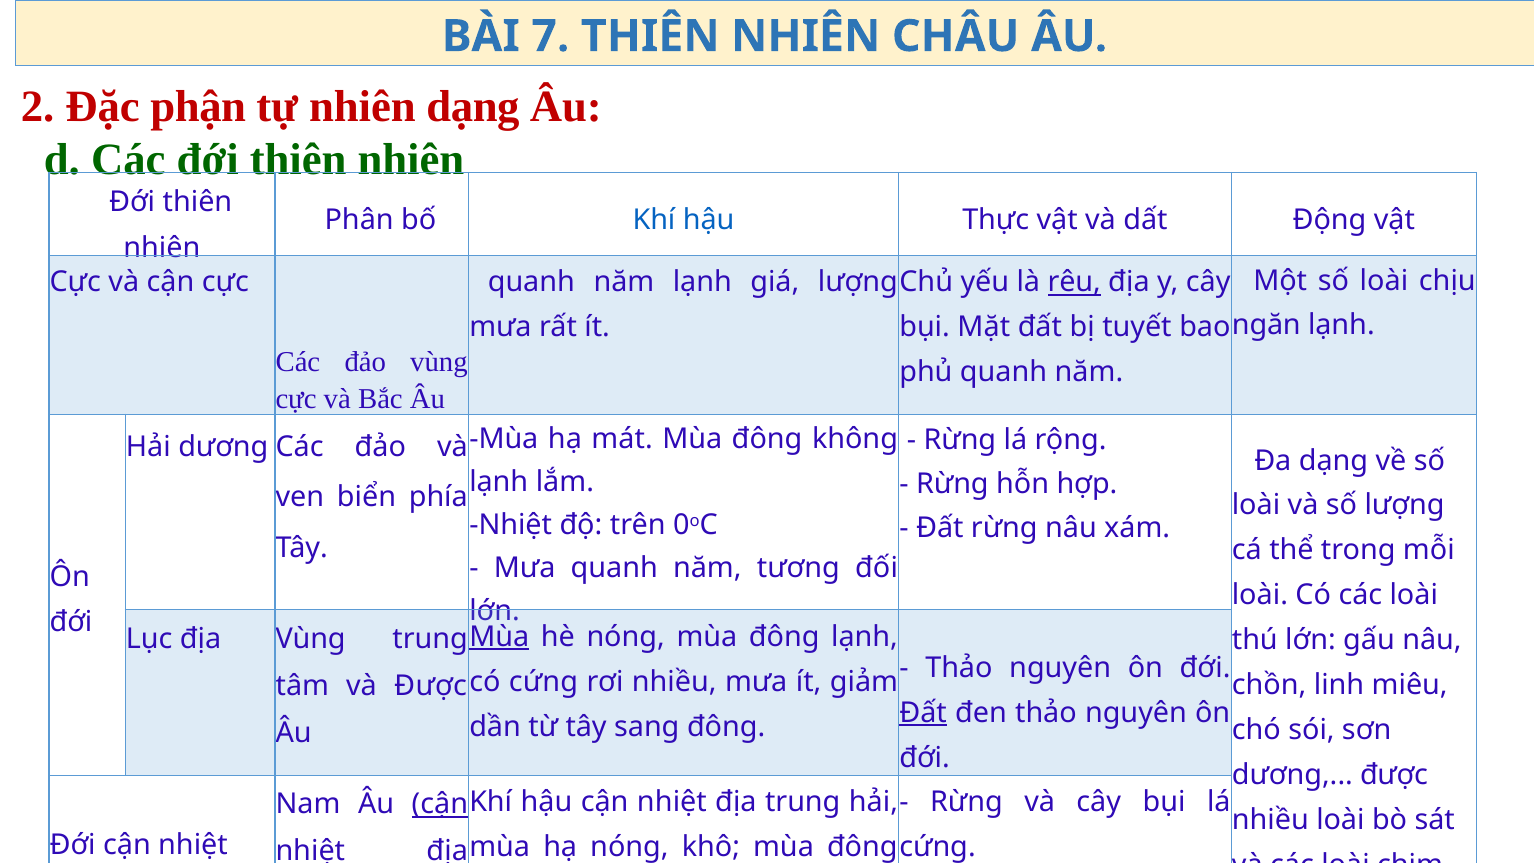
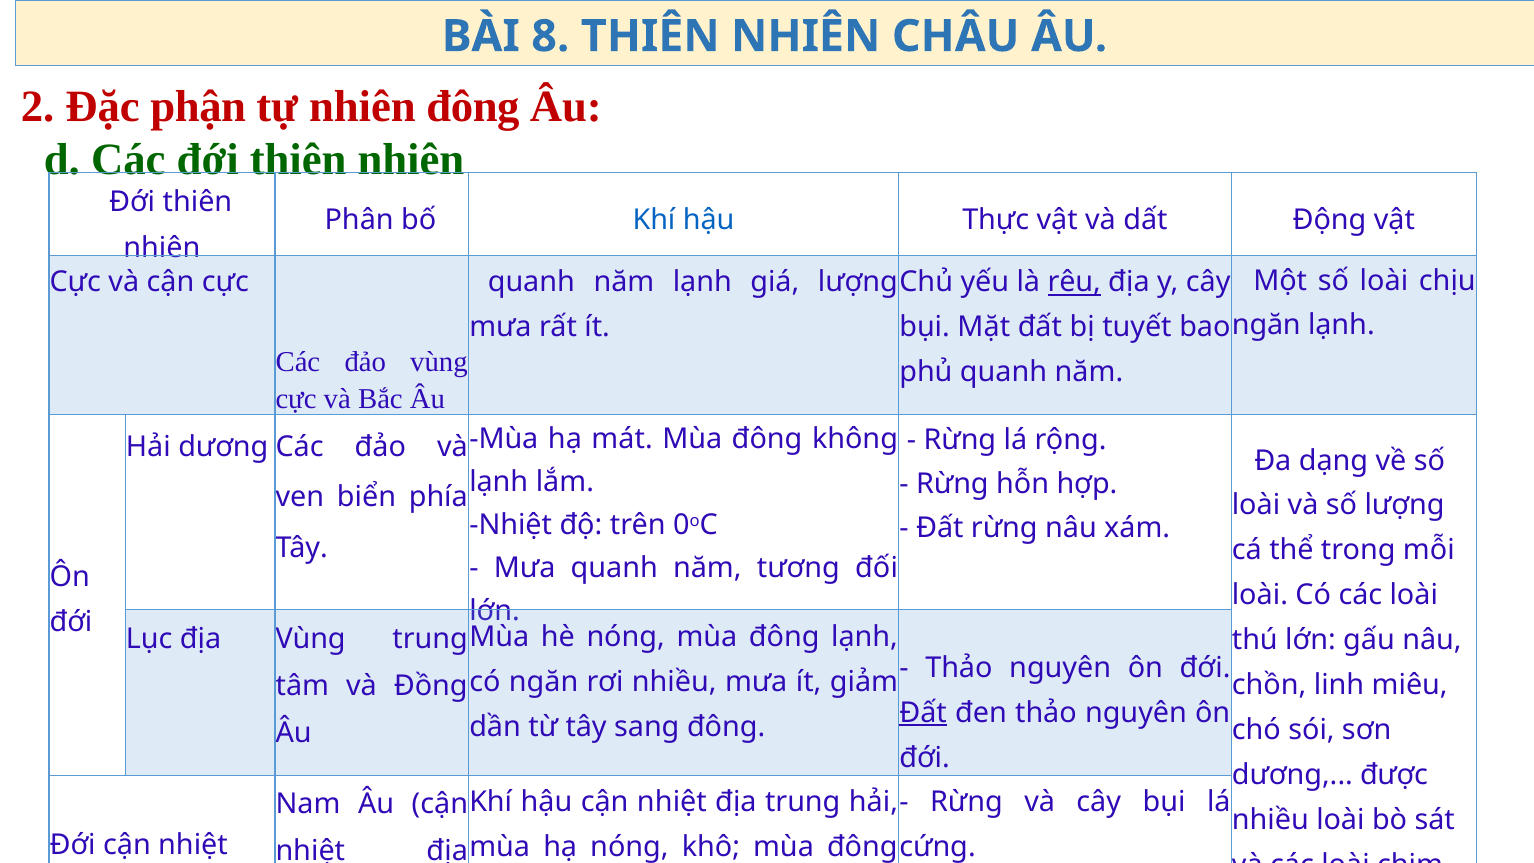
7: 7 -> 8 (550, 36)
nhiên dạng: dạng -> đông (473, 107)
Mùa underline: present -> none (499, 637)
có cứng: cứng -> ngăn (544, 682)
và Được: Được -> Đồng (431, 686)
cận underline: present -> none (440, 804)
